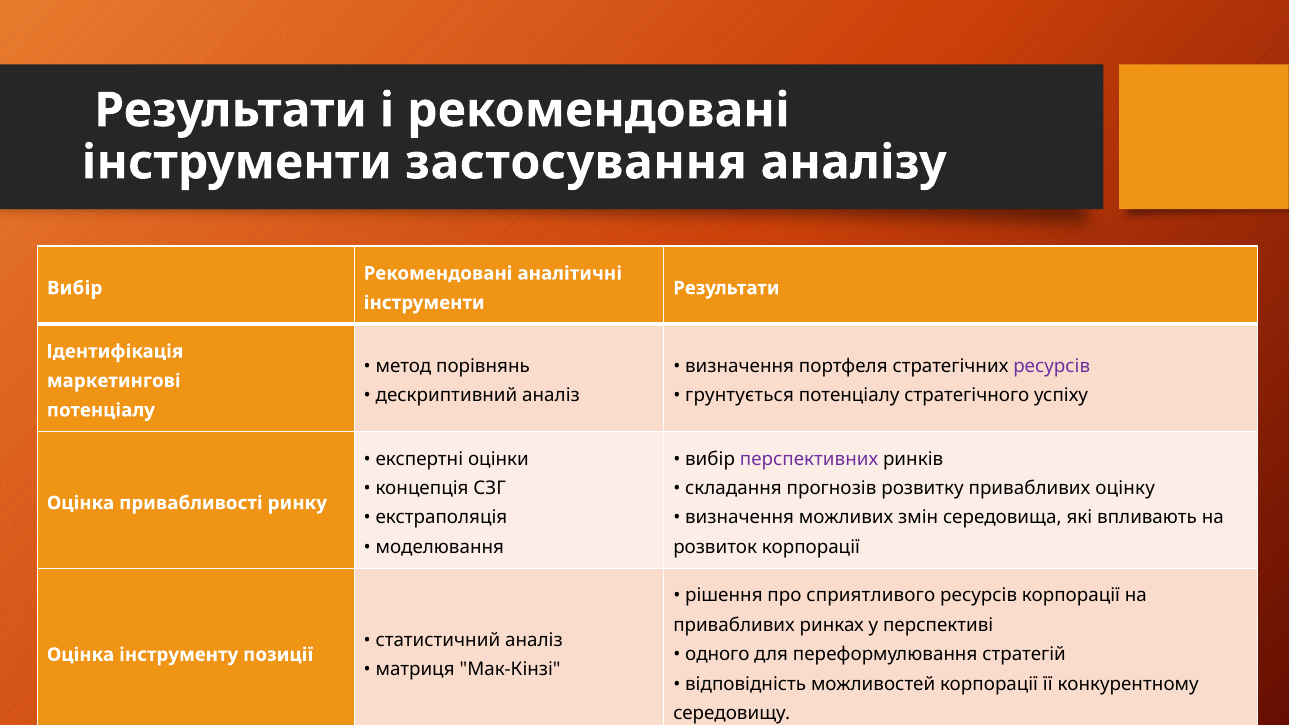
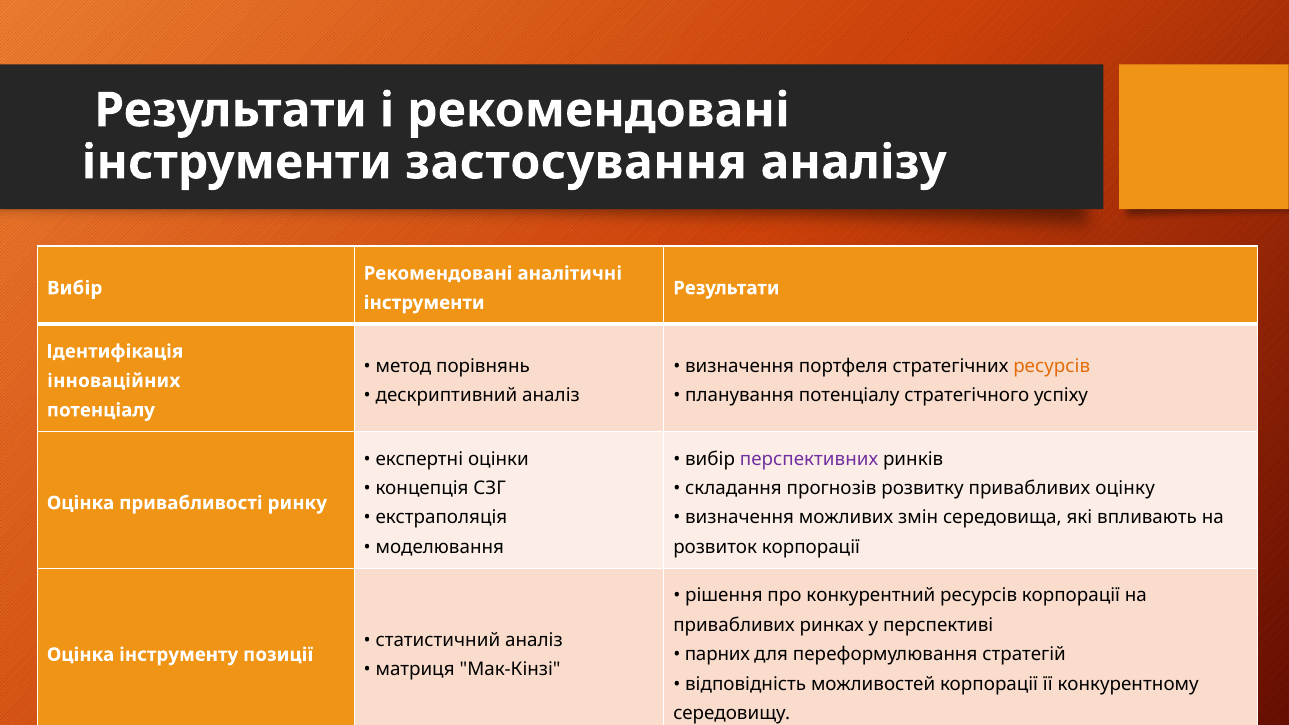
ресурсів colour: purple -> orange (1052, 366)
маркетингові: маркетингові -> інноваційних (114, 381)
грунтується: грунтується -> планування (740, 396)
сприятливого: сприятливого -> конкурентний (871, 596)
одного: одного -> парних (717, 655)
